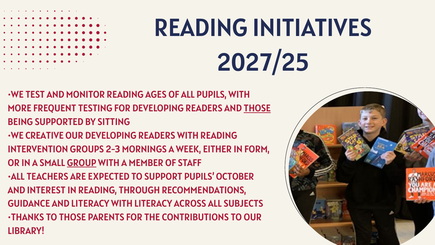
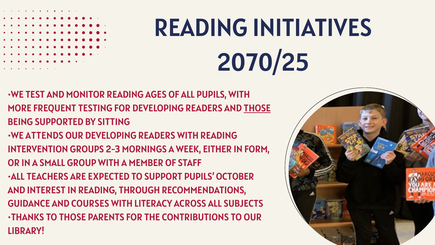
2027/25: 2027/25 -> 2070/25 (263, 63)
CREATIVE: CREATIVE -> ATTENDS (44, 135)
GROUP underline: present -> none (82, 163)
AND LITERACY: LITERACY -> COURSES (90, 204)
